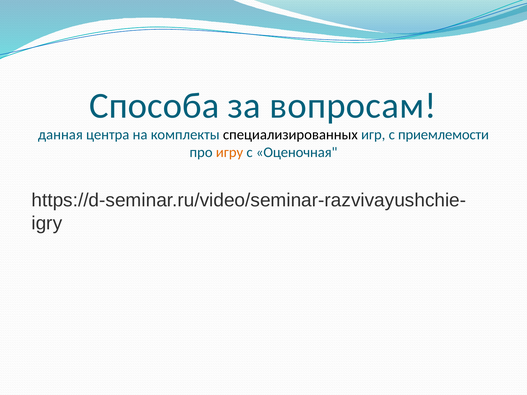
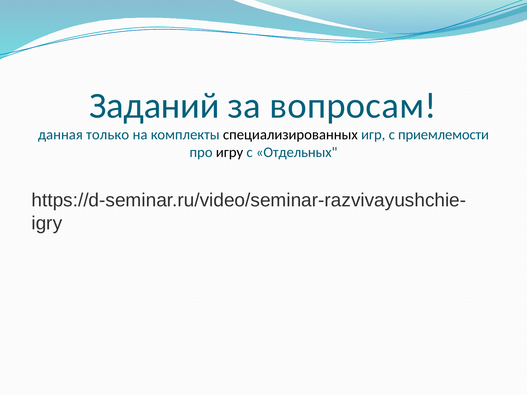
Способа: Способа -> Заданий (154, 106)
центра: центра -> только (108, 135)
игру colour: orange -> black (230, 152)
Оценочная: Оценочная -> Отдельных (297, 152)
